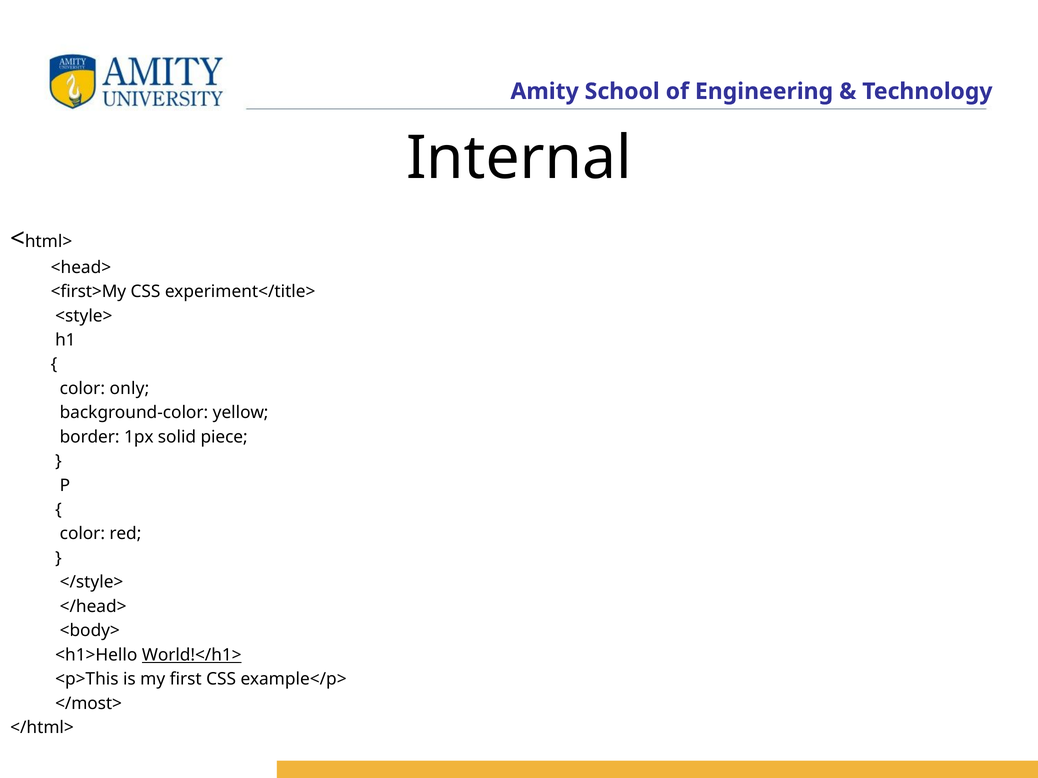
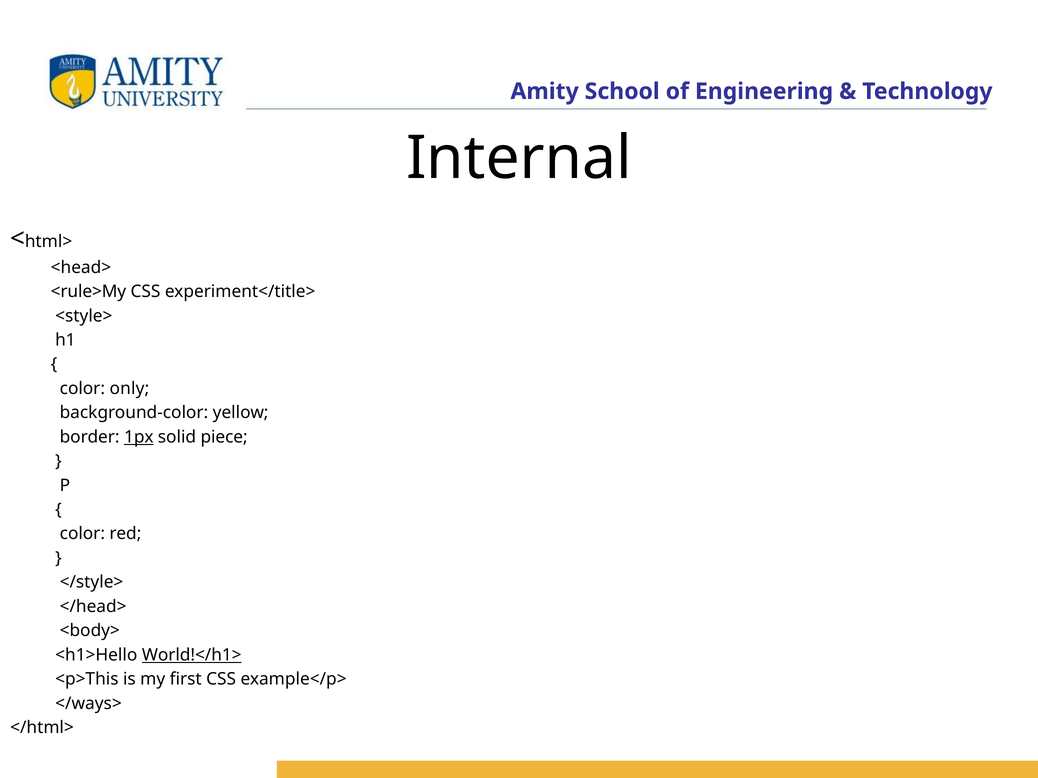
<first>My: <first>My -> <rule>My (88, 292)
1px underline: none -> present (139, 437)
</most>: </most> -> </ways> (88, 704)
